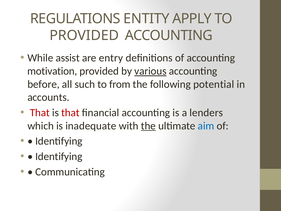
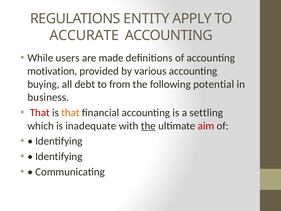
PROVIDED: PROVIDED -> ACCURATE (84, 35)
assist: assist -> users (68, 58)
entry: entry -> made (111, 58)
various underline: present -> none (150, 71)
before: before -> buying (43, 84)
such: such -> debt (85, 84)
accounts: accounts -> business (48, 97)
that colour: red -> orange (70, 113)
lenders: lenders -> settling (206, 113)
aim colour: blue -> red (206, 126)
